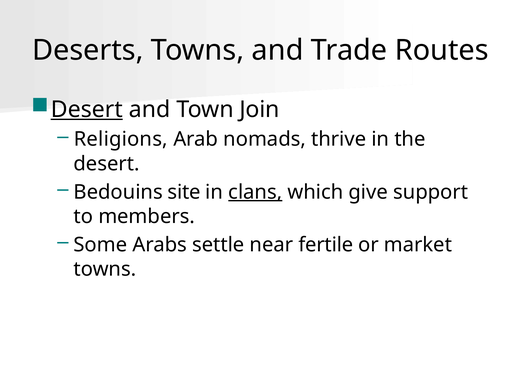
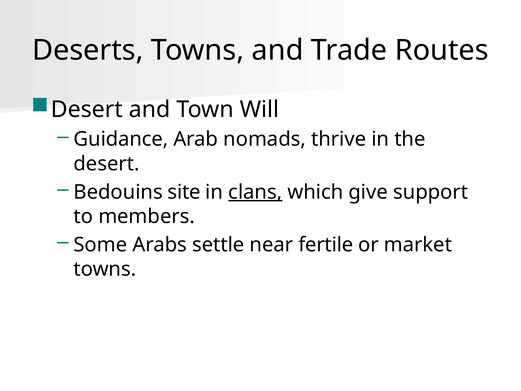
Desert underline: present -> none (87, 109)
Join: Join -> Will (259, 109)
Religions: Religions -> Guidance (121, 139)
